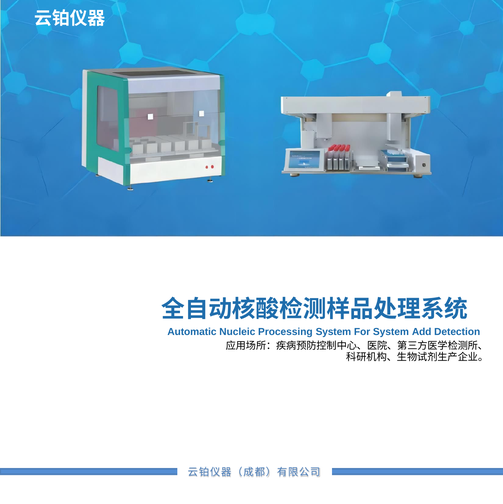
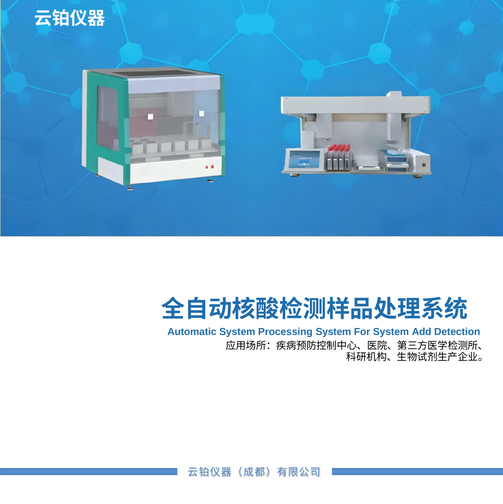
Automatic Nucleic: Nucleic -> System (237, 332)
